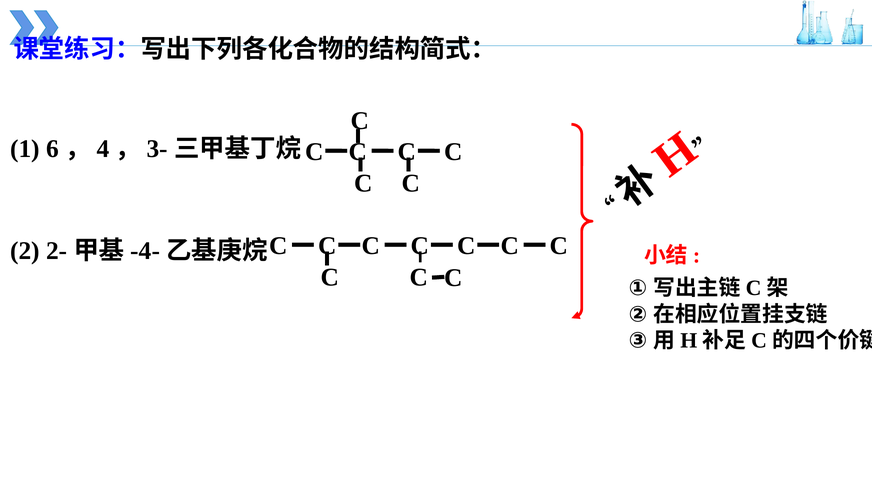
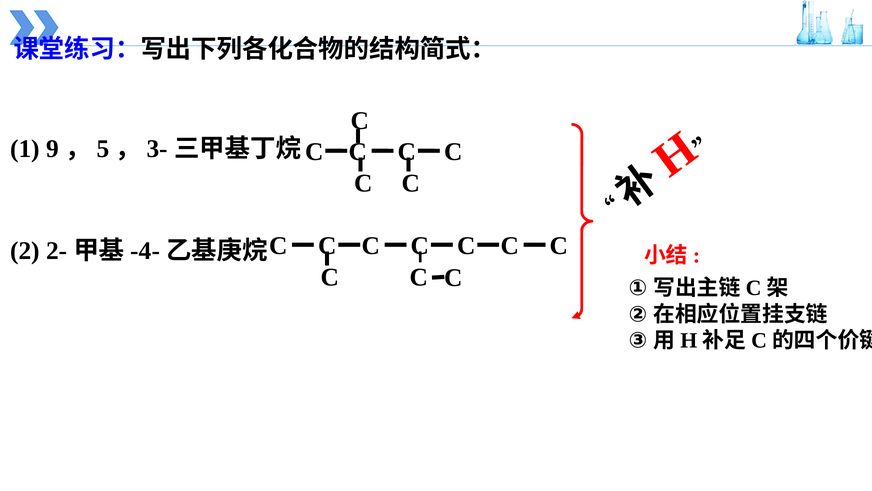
6: 6 -> 9 (53, 149)
4: 4 -> 5 (103, 149)
